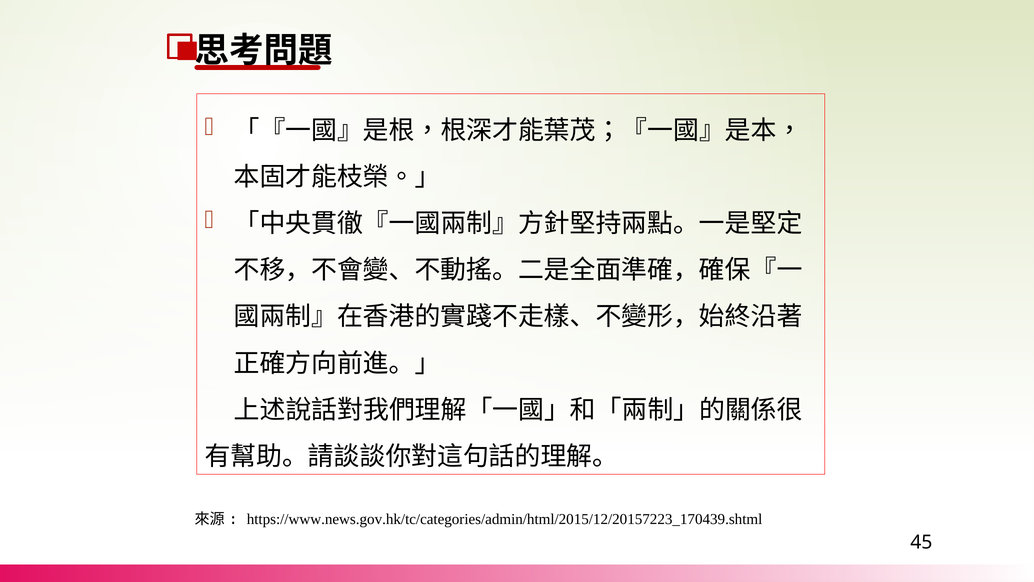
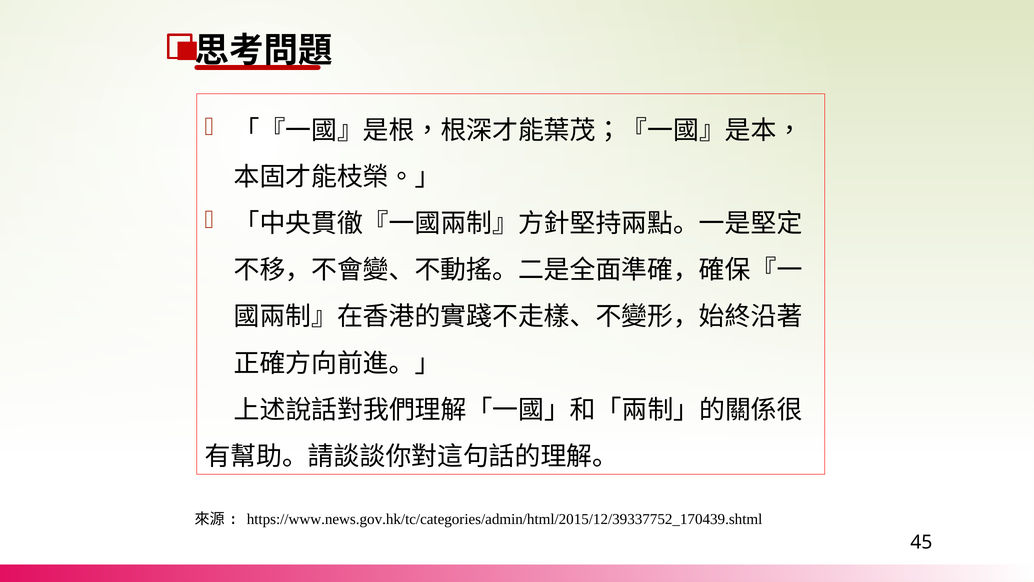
https://www.news.gov.hk/tc/categories/admin/html/2015/12/20157223_170439.shtml: https://www.news.gov.hk/tc/categories/admin/html/2015/12/20157223_170439.shtml -> https://www.news.gov.hk/tc/categories/admin/html/2015/12/39337752_170439.shtml (505, 519)
